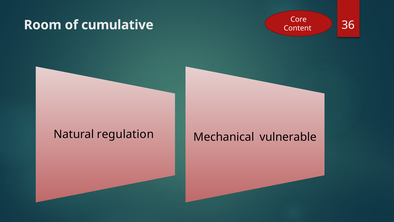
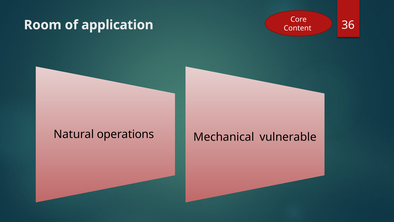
cumulative: cumulative -> application (117, 25)
regulation: regulation -> operations (126, 134)
